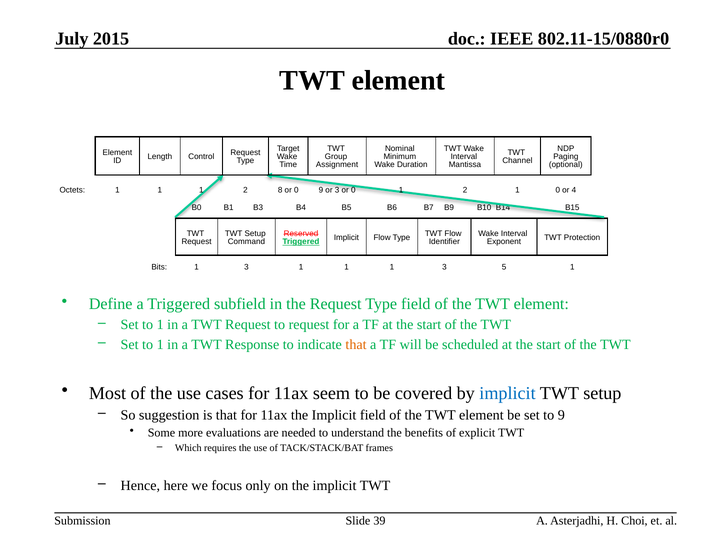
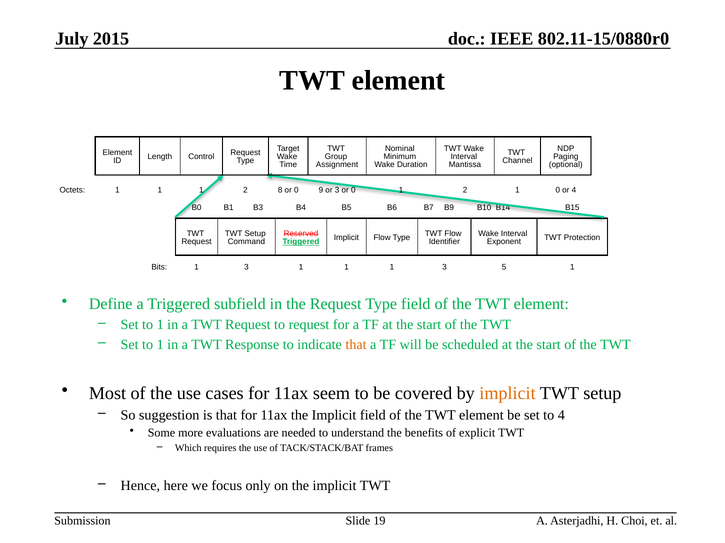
implicit colour: blue -> orange (508, 394)
to 9: 9 -> 4 (561, 416)
39: 39 -> 19 (379, 521)
